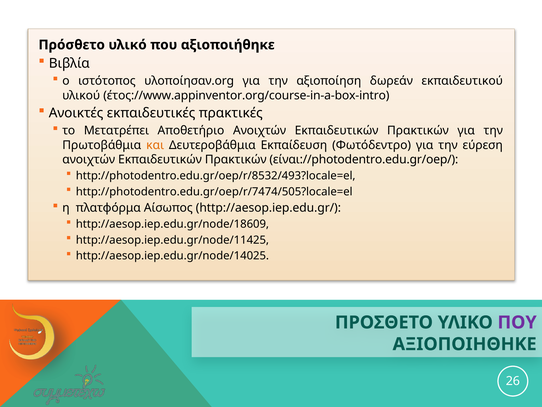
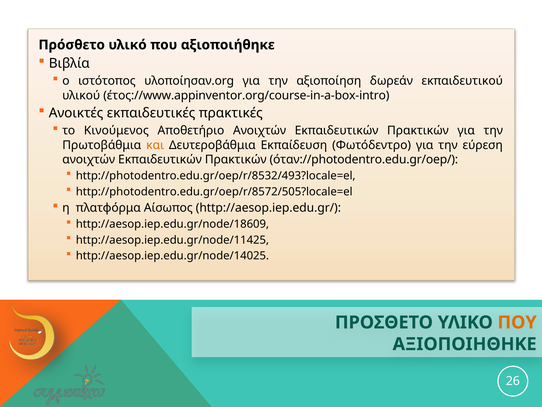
Μετατρέπει: Μετατρέπει -> Κινούμενος (116, 131)
είναι://photodentro.edu.gr/oep/: είναι://photodentro.edu.gr/oep/ -> όταν://photodentro.edu.gr/oep/ (364, 159)
http://photodentro.edu.gr/oep/r/7474/505?locale=el: http://photodentro.edu.gr/oep/r/7474/505?locale=el -> http://photodentro.edu.gr/oep/r/8572/505?locale=el (214, 191)
ΠΟΥ colour: purple -> orange (517, 322)
